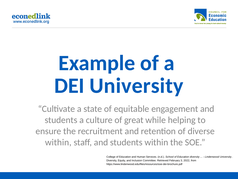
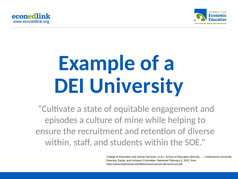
students: students -> episodes (61, 120)
great: great -> mine (134, 120)
